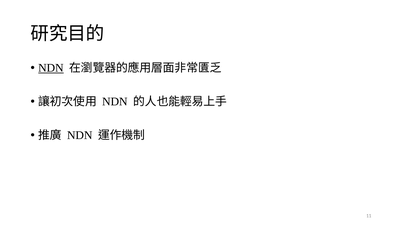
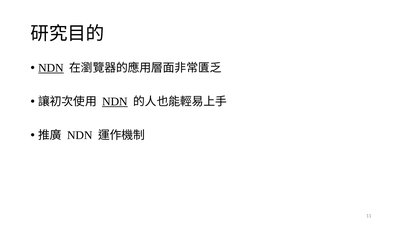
NDN underline: none -> present (115, 102)
